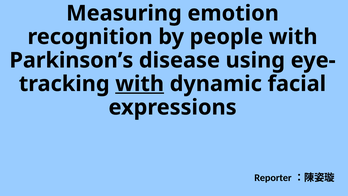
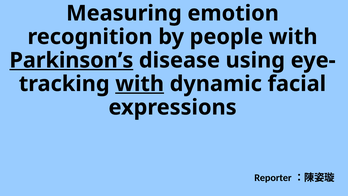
Parkinson’s underline: none -> present (71, 60)
